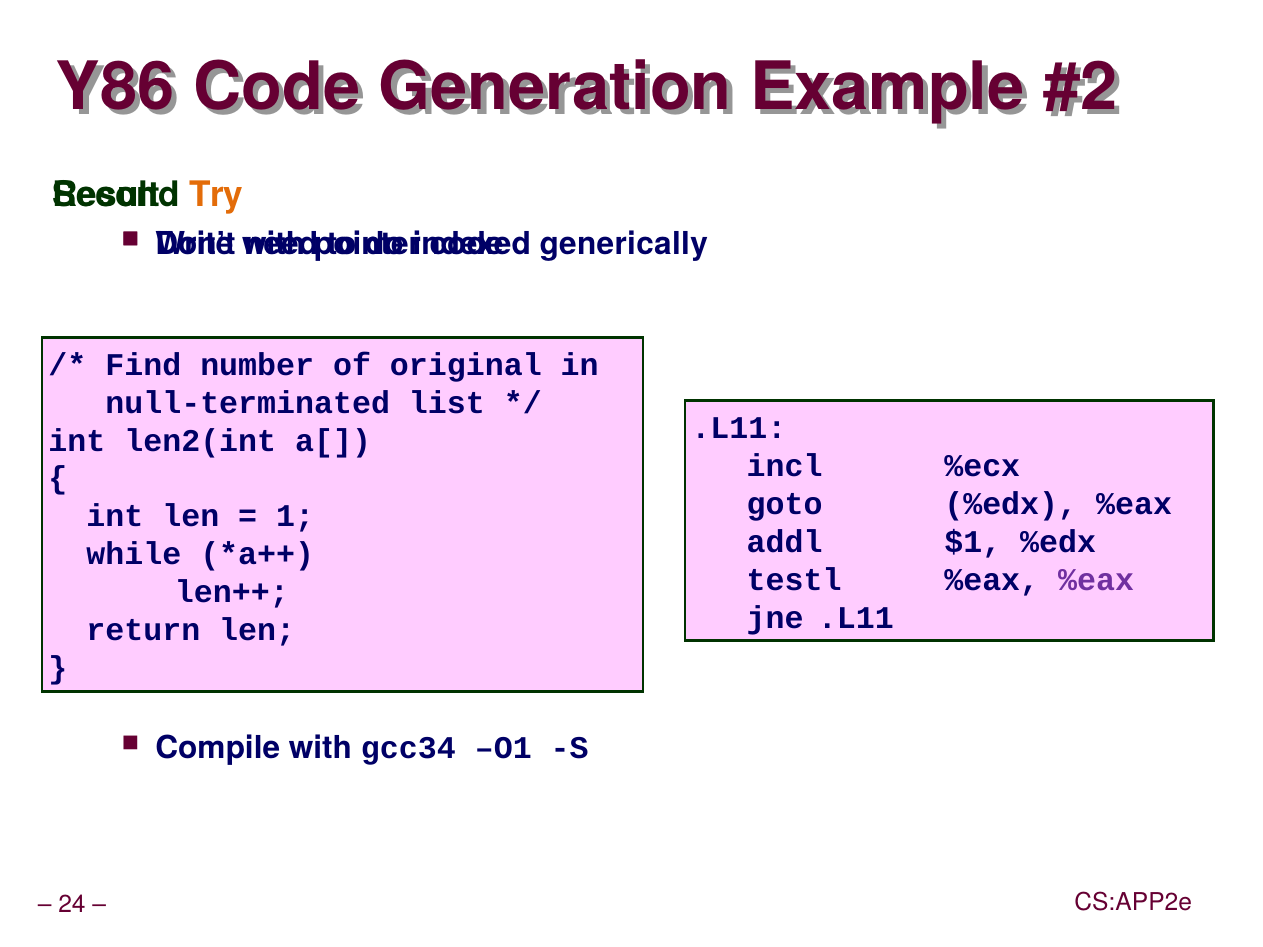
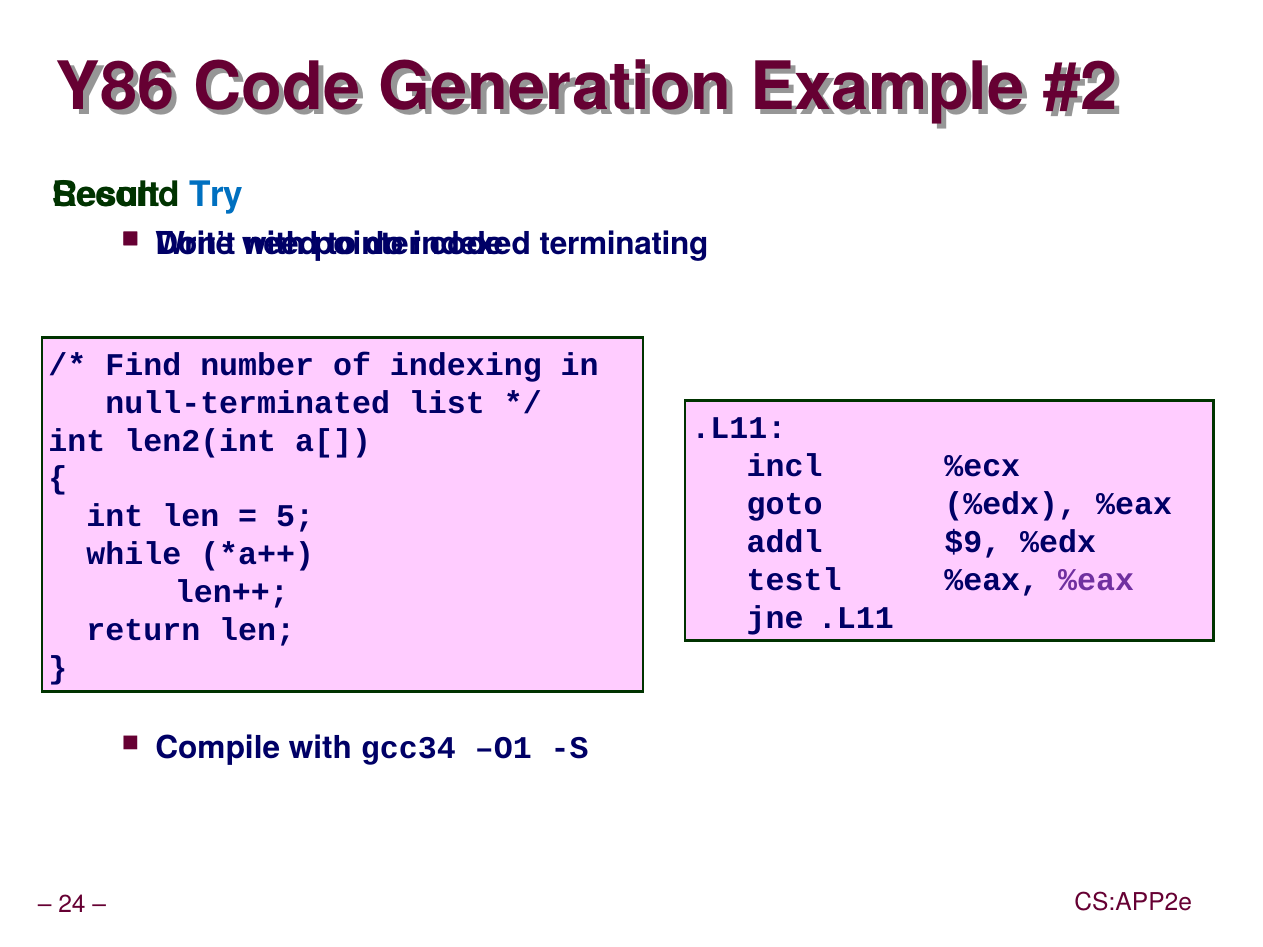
Try colour: orange -> blue (216, 195)
generically: generically -> terminating (624, 244)
original: original -> indexing (466, 365)
1: 1 -> 5 (295, 516)
$1: $1 -> $9 (973, 542)
